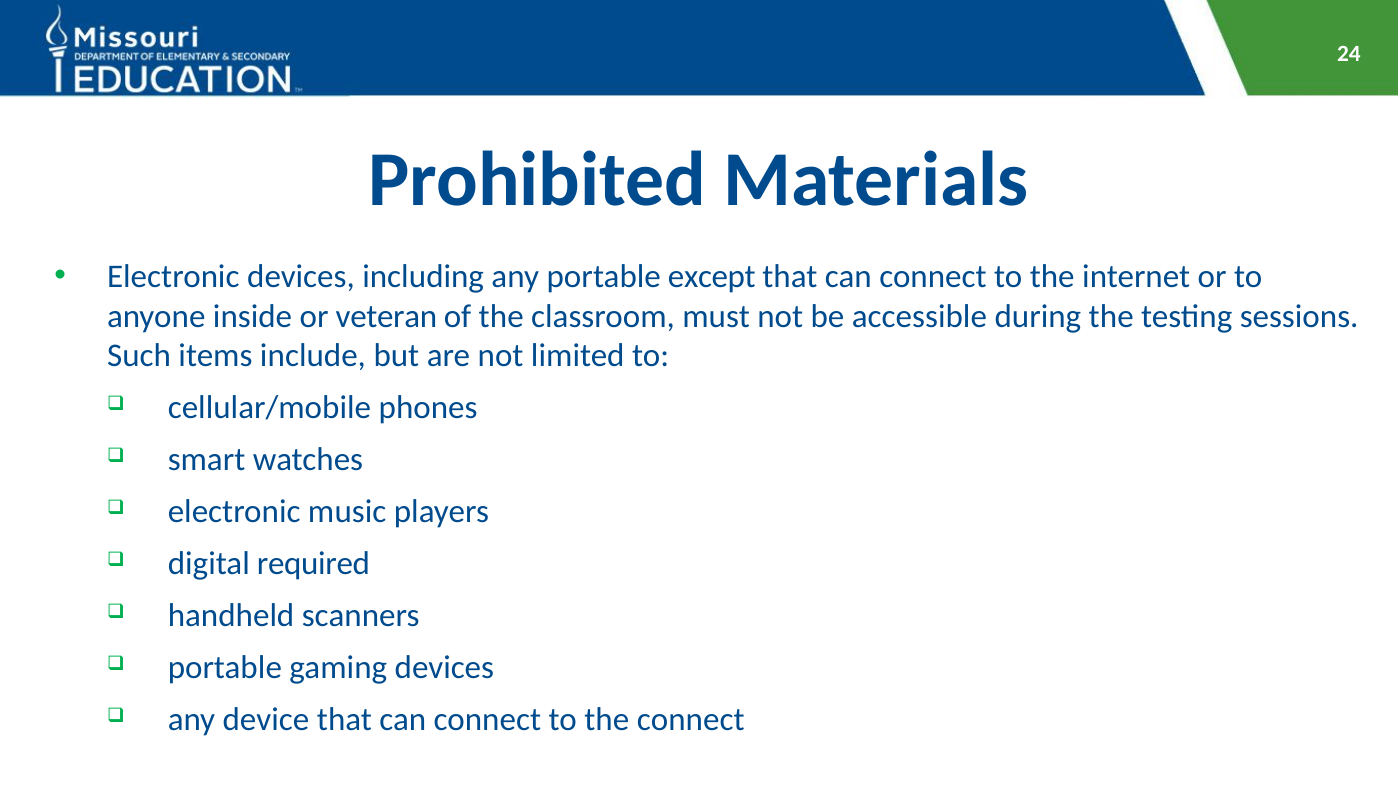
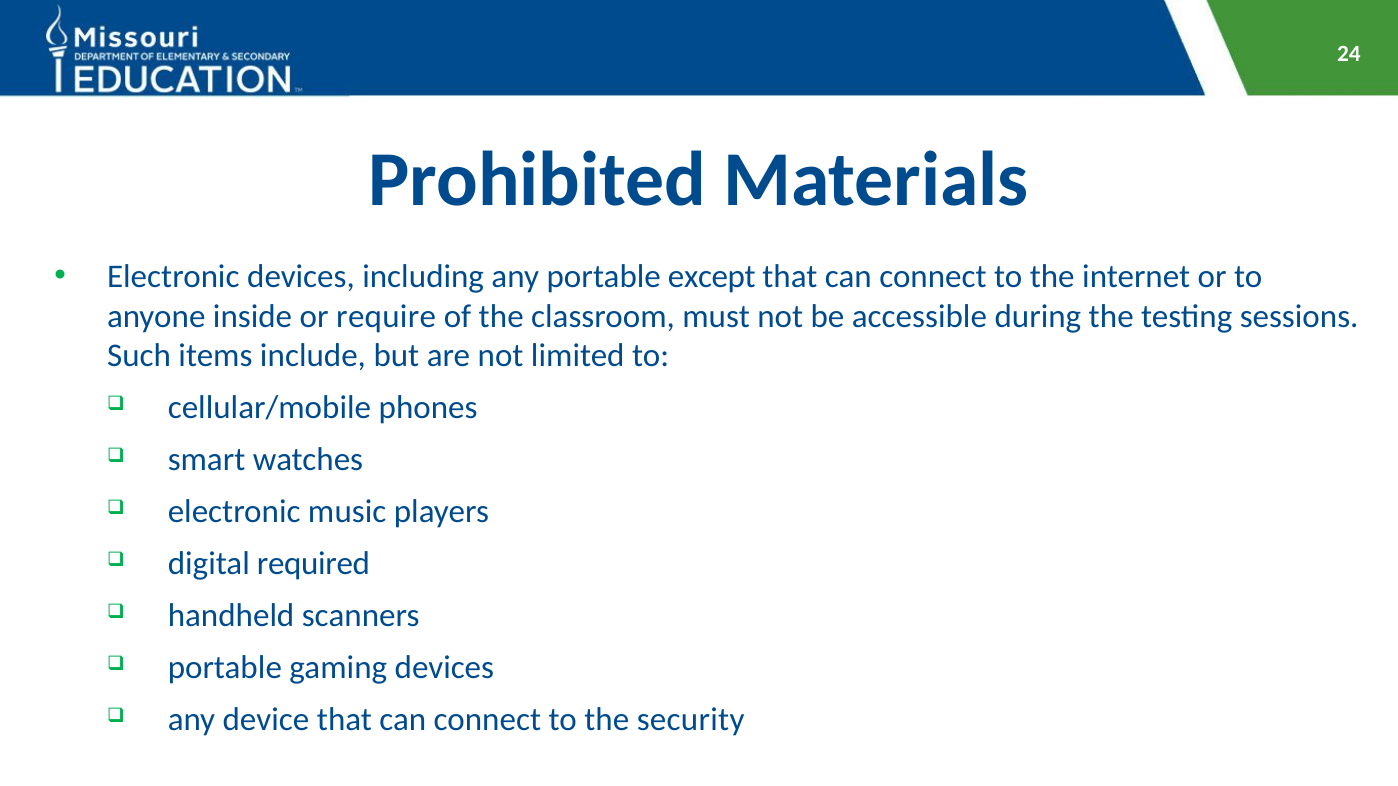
veteran: veteran -> require (386, 316)
the connect: connect -> security (691, 720)
